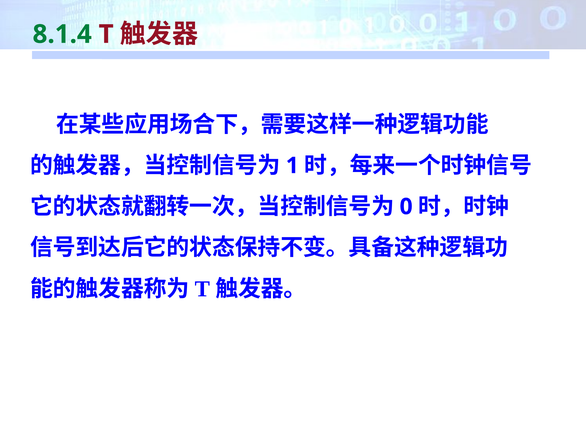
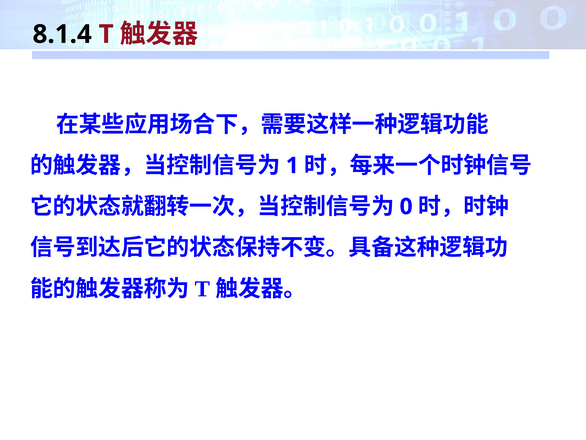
8.1.4 colour: green -> black (62, 34)
